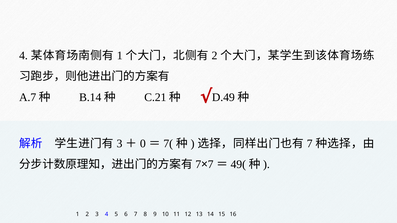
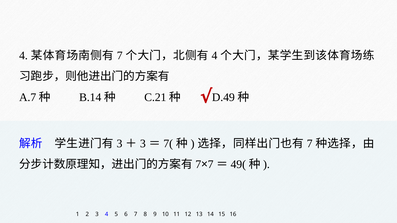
1: 1 -> 7 (120, 56)
2: 2 -> 4 (215, 56)
0: 0 -> 3 (143, 144)
